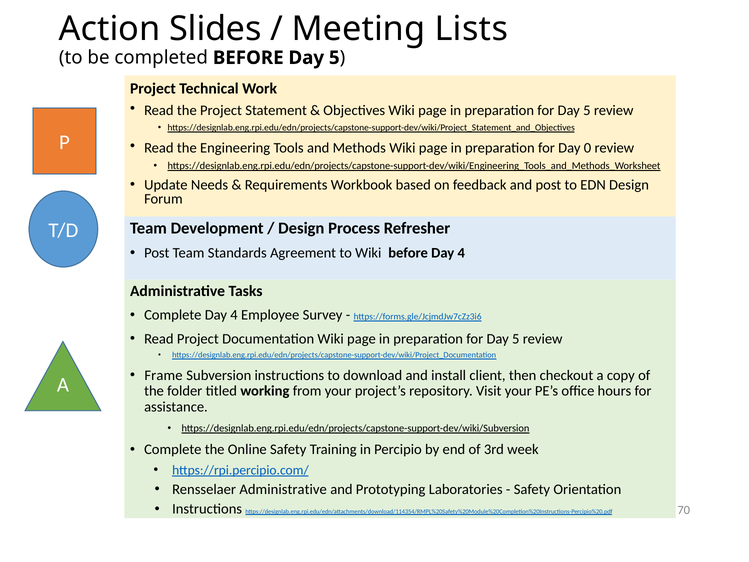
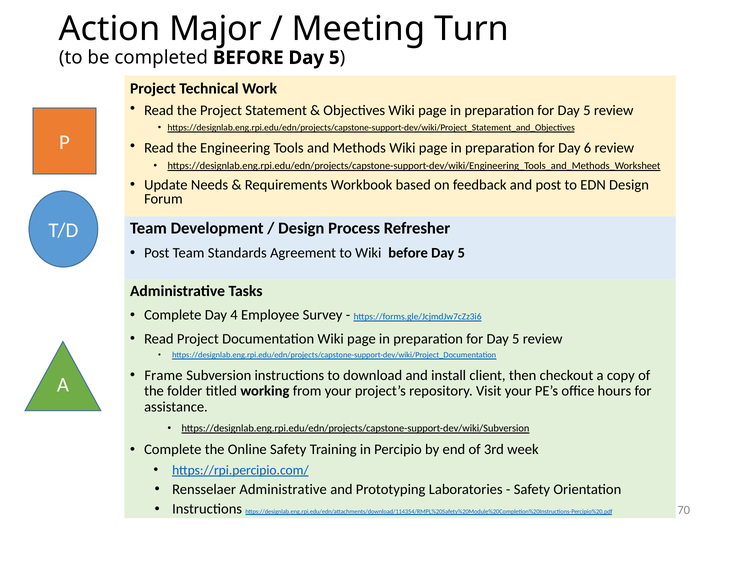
Slides: Slides -> Major (215, 29)
Lists: Lists -> Turn (472, 29)
0: 0 -> 6 (587, 148)
Wiki before Day 4: 4 -> 5 (461, 253)
